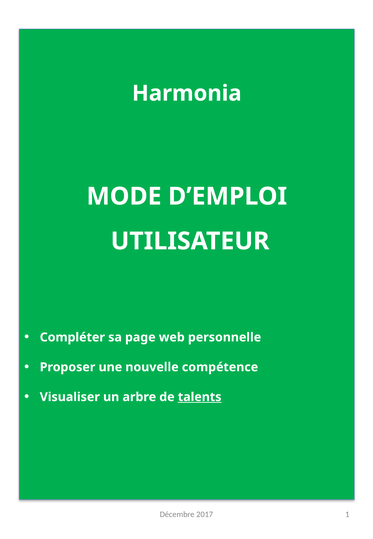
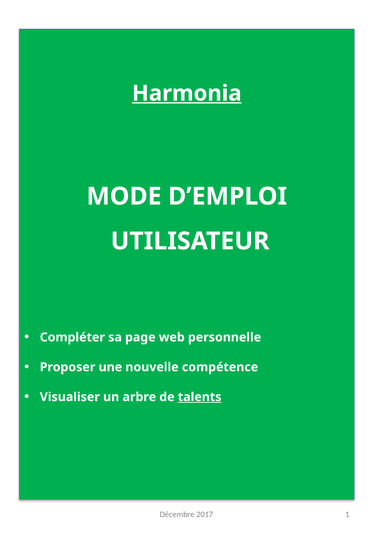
Harmonia underline: none -> present (187, 93)
